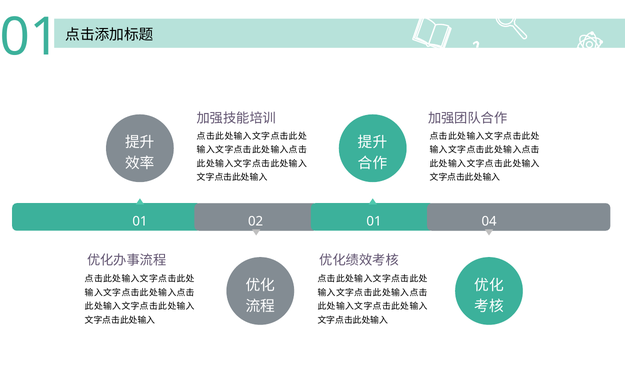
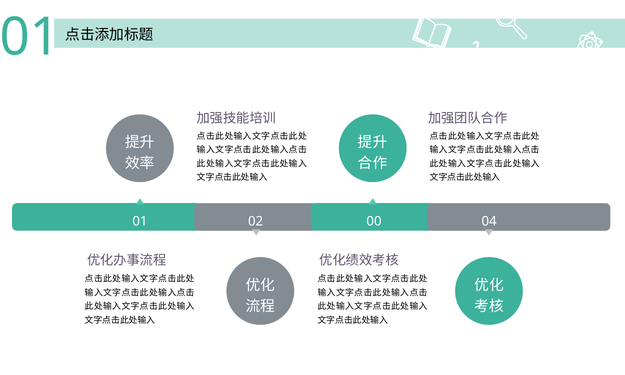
02 01: 01 -> 00 (374, 221)
